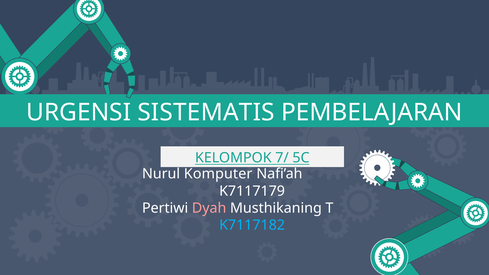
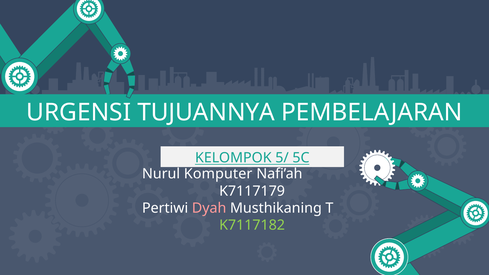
SISTEMATIS: SISTEMATIS -> TUJUANNYA (206, 112)
7/: 7/ -> 5/ (282, 158)
K7117182 colour: light blue -> light green (252, 225)
